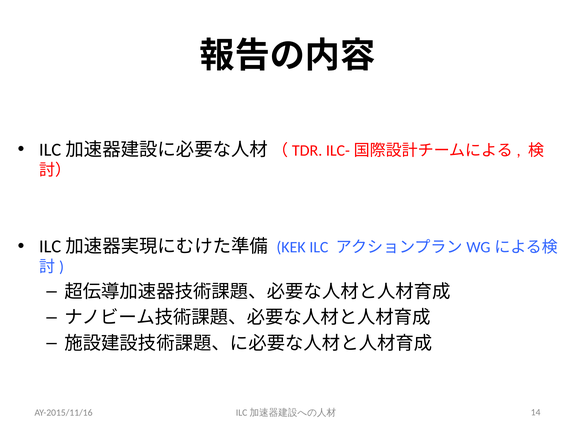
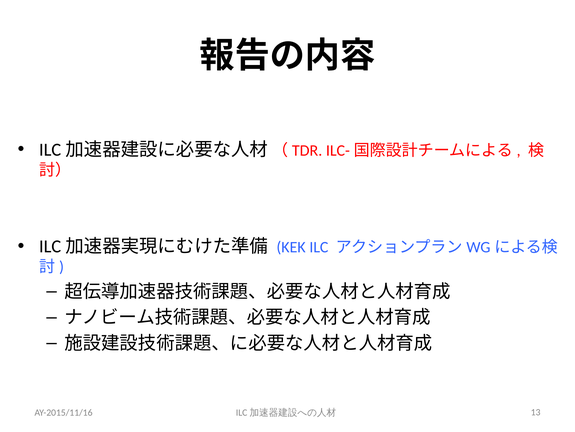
14: 14 -> 13 (536, 412)
